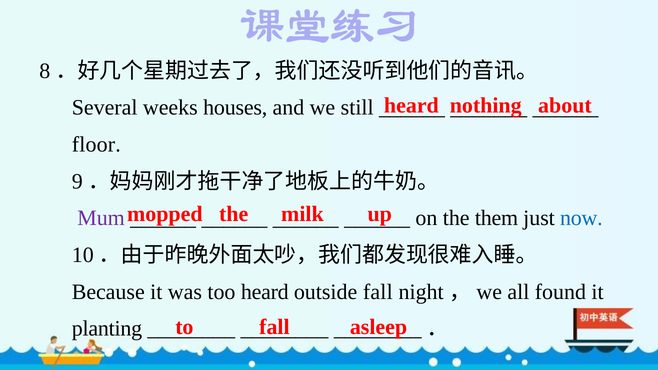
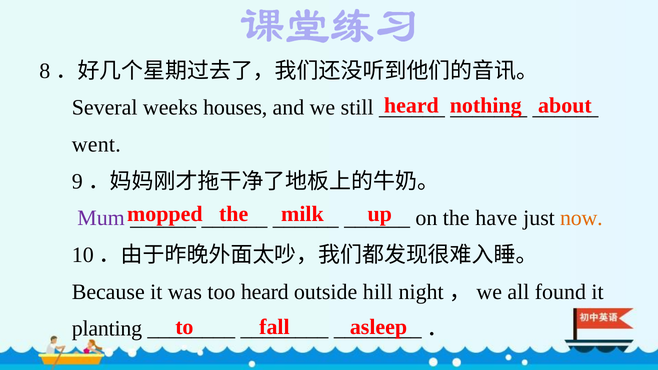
floor: floor -> went (96, 145)
them: them -> have (496, 218)
now colour: blue -> orange (581, 218)
outside fall: fall -> hill (378, 292)
